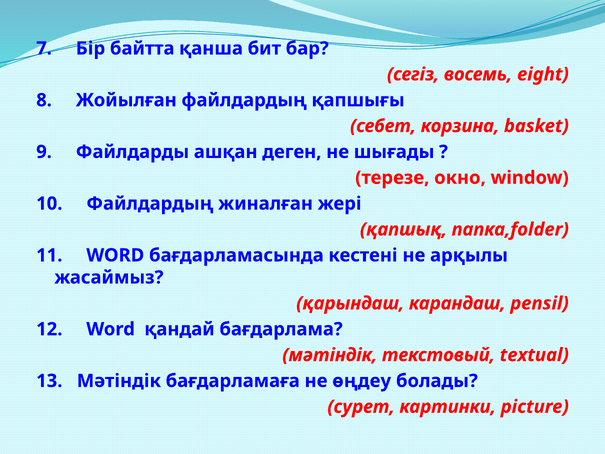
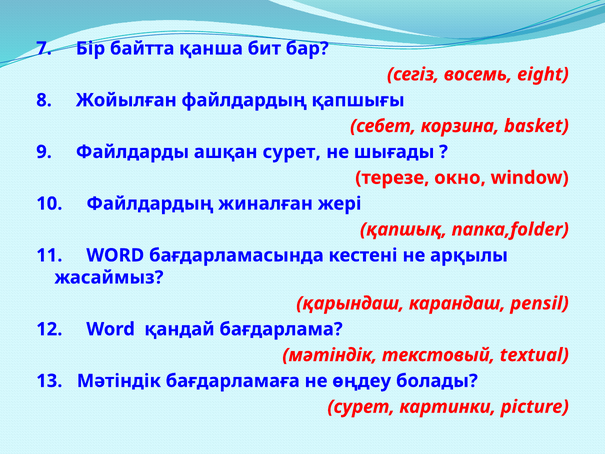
ашқан деген: деген -> сурет (292, 152)
